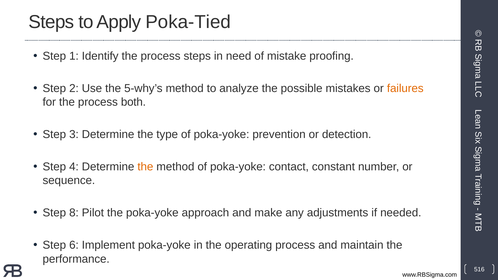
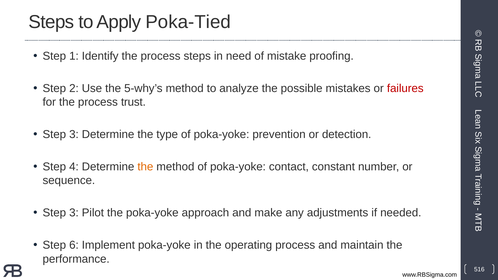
failures colour: orange -> red (405, 89)
both: both -> trust (133, 102)
8: 8 -> 3 (74, 213)
